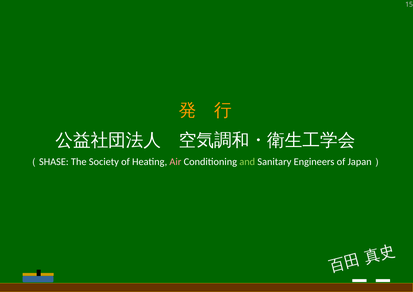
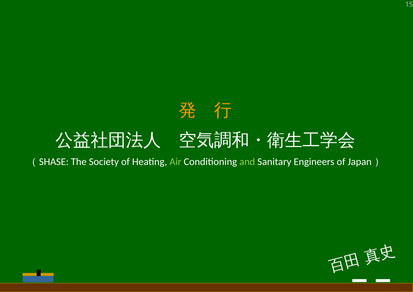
Air colour: pink -> light green (175, 162)
